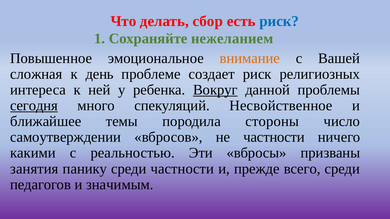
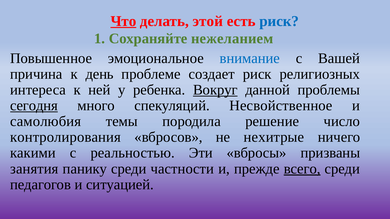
Что underline: none -> present (123, 21)
сбор: сбор -> этой (208, 21)
внимание colour: orange -> blue (250, 58)
сложная: сложная -> причина (36, 74)
ближайшее: ближайшее -> самолюбия (46, 122)
стороны: стороны -> решение (272, 122)
самоутверждении: самоутверждении -> контролирования (66, 137)
не частности: частности -> нехитрые (274, 137)
всего underline: none -> present (302, 169)
значимым: значимым -> ситуацией (120, 185)
